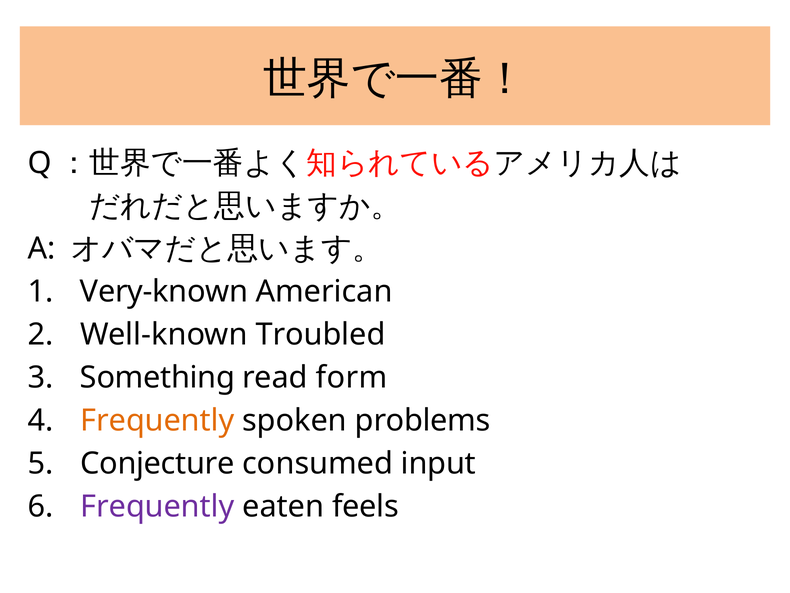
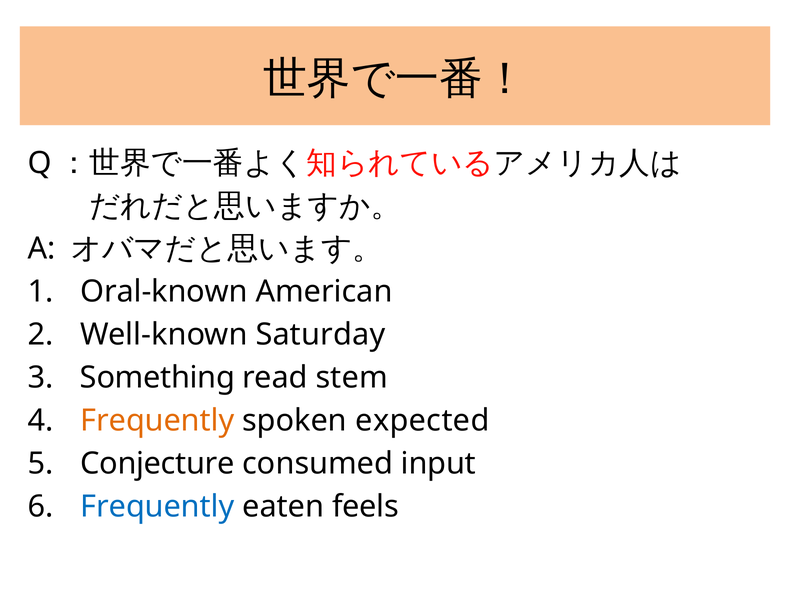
Very-known: Very-known -> Oral-known (164, 292)
Troubled: Troubled -> Saturday (320, 335)
form: form -> stem (352, 377)
problems: problems -> expected (422, 420)
Frequently colour: purple -> blue (157, 506)
